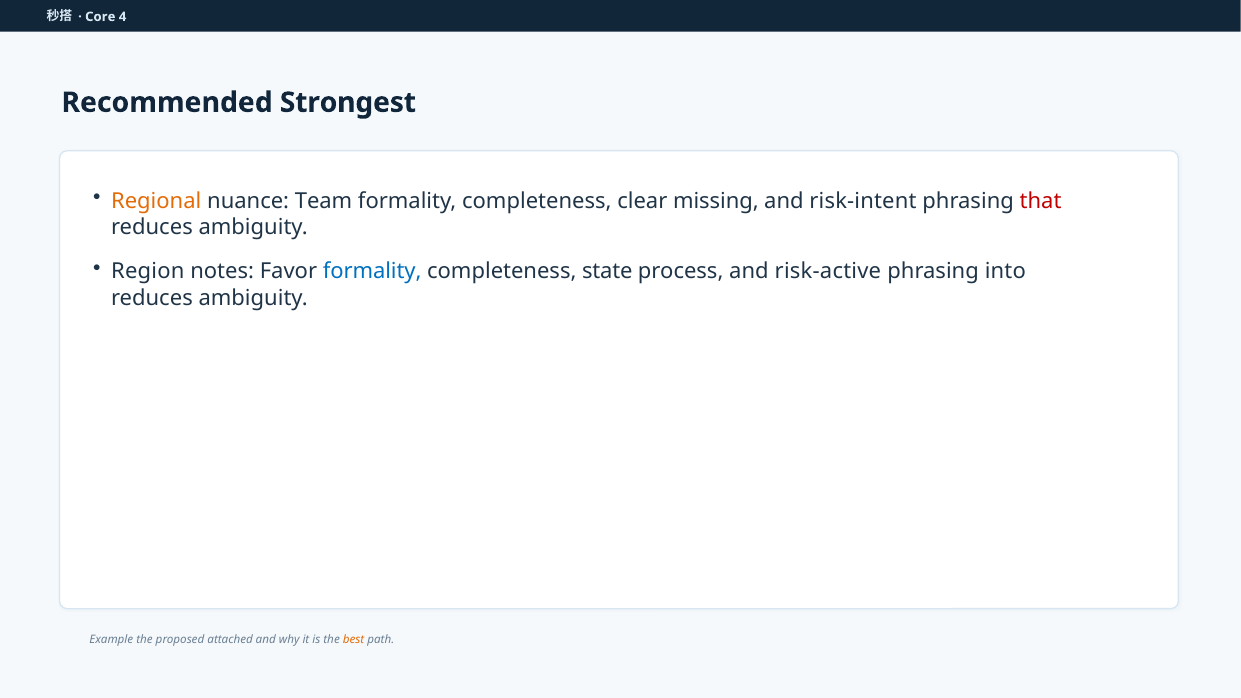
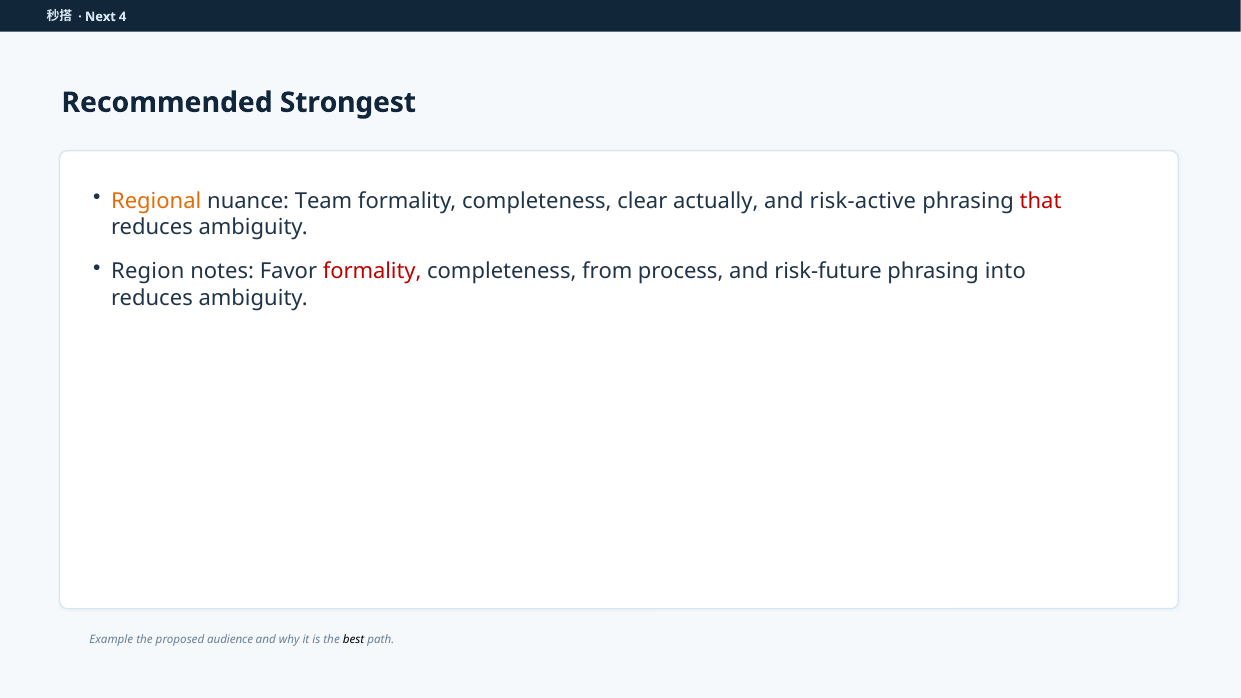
Core: Core -> Next (100, 17)
missing: missing -> actually (716, 201)
risk-intent: risk-intent -> risk-active (863, 201)
formality colour: blue -> red (372, 272)
state: state -> from (607, 272)
risk-active: risk-active -> risk-future (828, 272)
attached: attached -> audience (230, 639)
best colour: orange -> black (354, 639)
